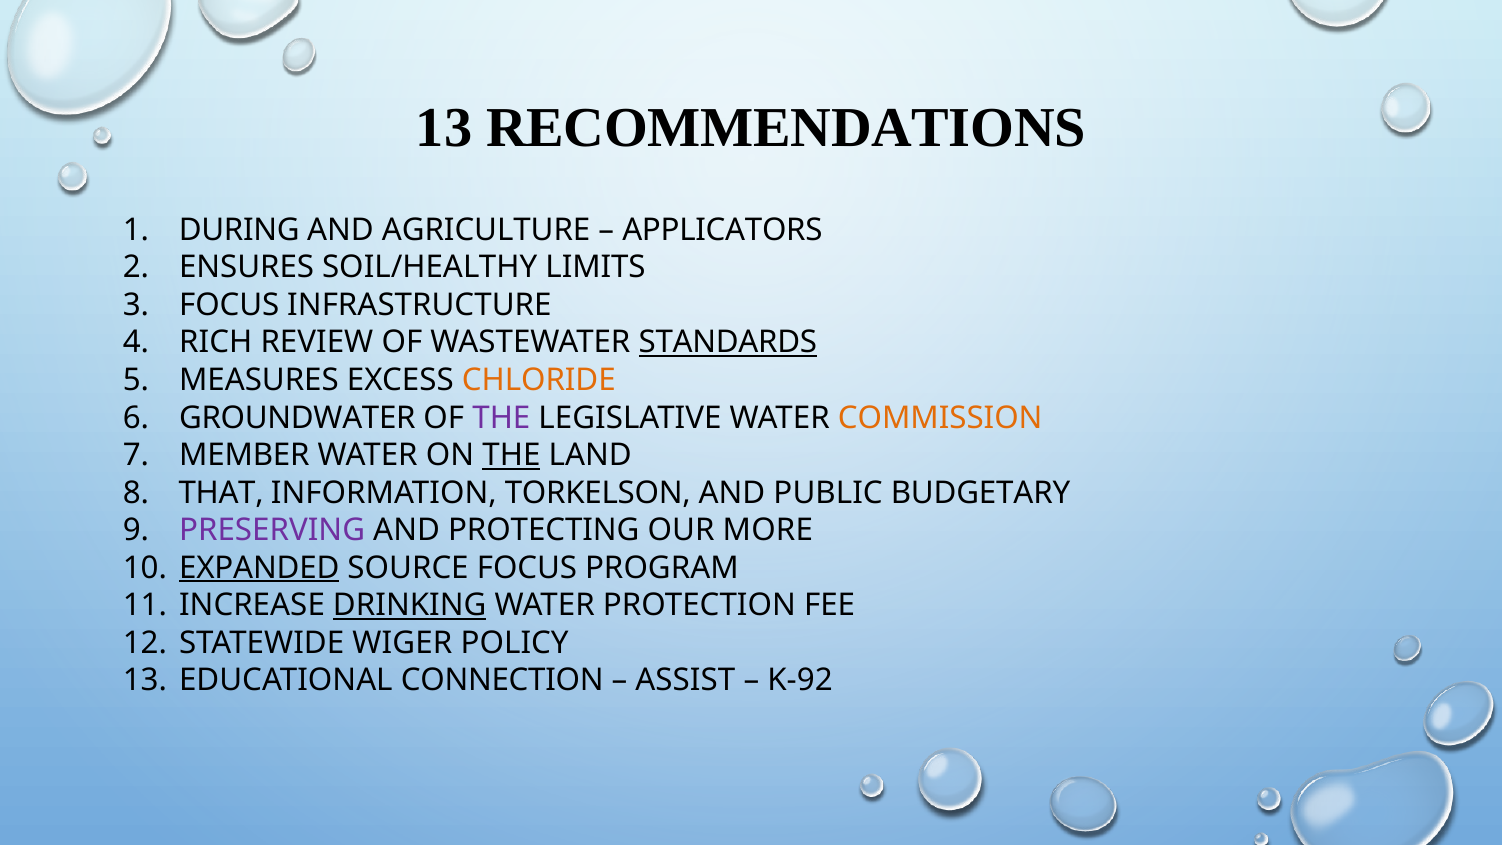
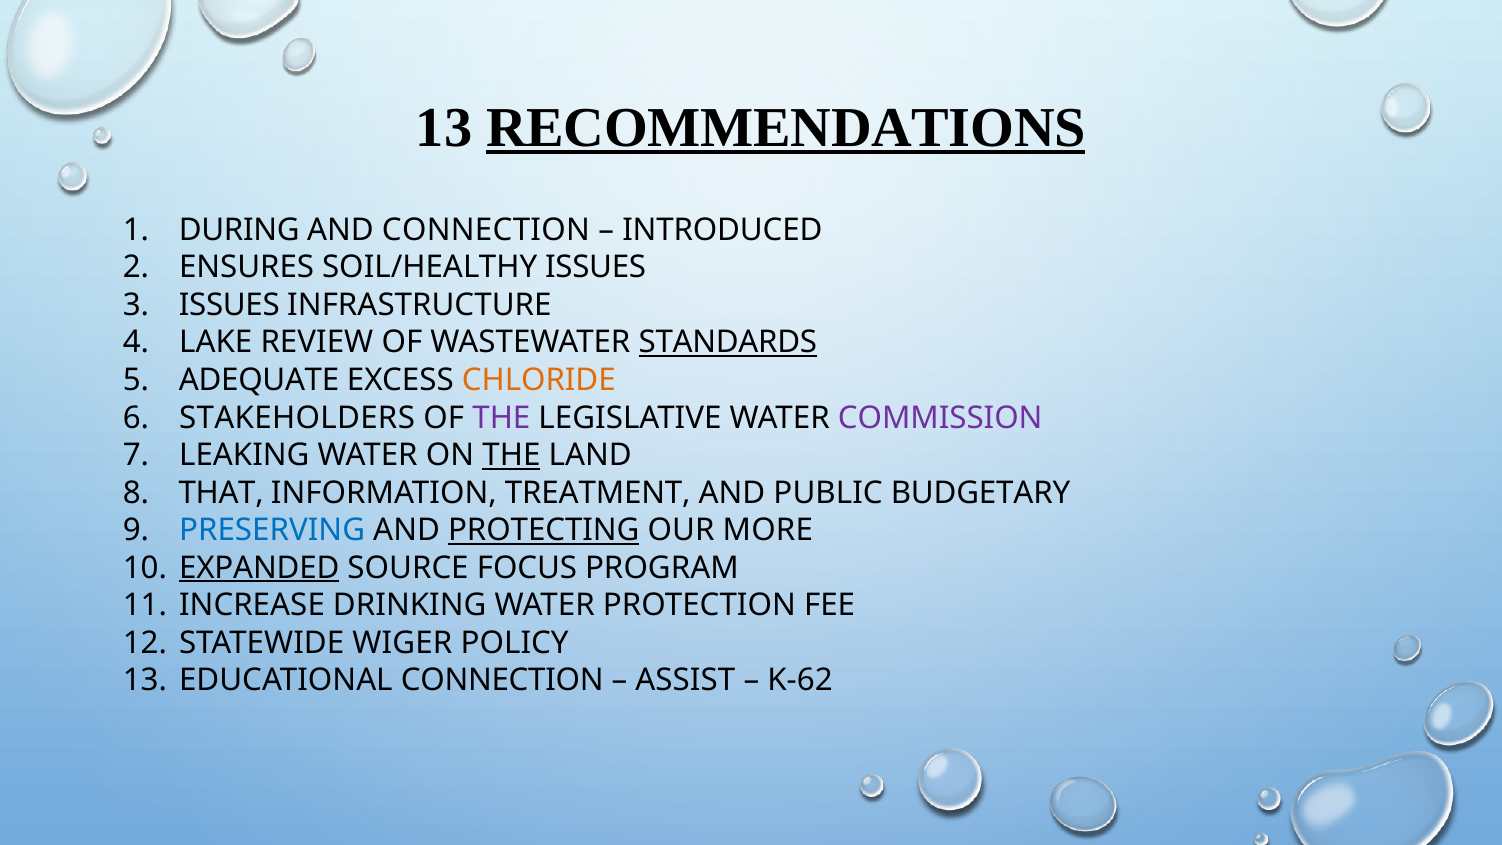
RECOMMENDATIONS underline: none -> present (786, 128)
AND AGRICULTURE: AGRICULTURE -> CONNECTION (486, 230)
APPLICATORS: APPLICATORS -> INTRODUCED (722, 230)
SOIL/HEALTHY LIMITS: LIMITS -> ISSUES (596, 267)
FOCUS: FOCUS -> ISSUES (229, 305)
RICH: RICH -> LAKE (216, 342)
MEASURES: MEASURES -> ADEQUATE (259, 380)
GROUNDWATER: GROUNDWATER -> STAKEHOLDERS (297, 418)
COMMISSION colour: orange -> purple (940, 418)
MEMBER: MEMBER -> LEAKING (244, 455)
TORKELSON: TORKELSON -> TREATMENT (598, 493)
PRESERVING colour: purple -> blue (272, 530)
PROTECTING underline: none -> present (544, 530)
DRINKING underline: present -> none (410, 605)
K-92: K-92 -> K-62 (800, 681)
